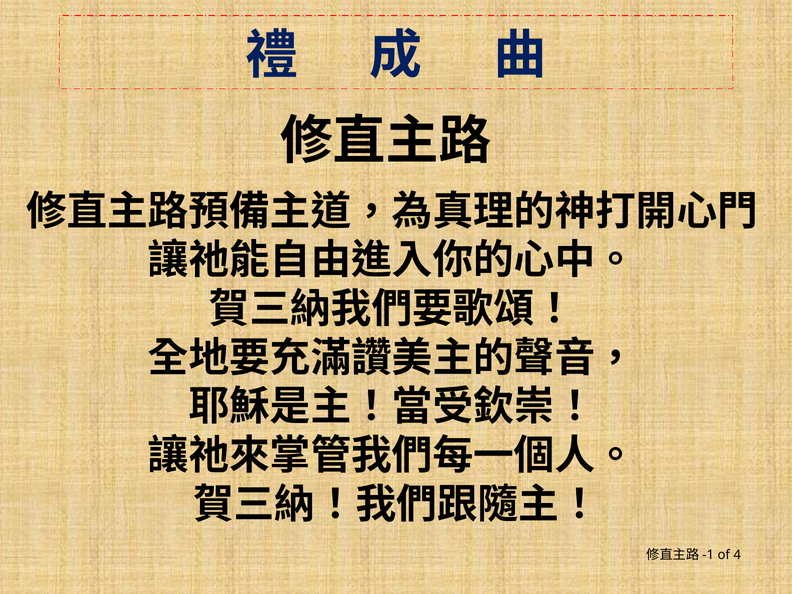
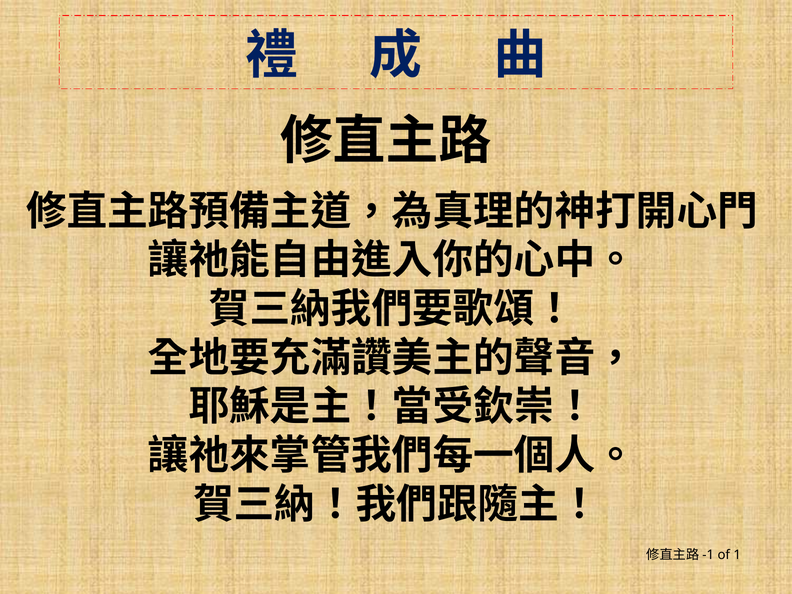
4: 4 -> 1 (737, 555)
